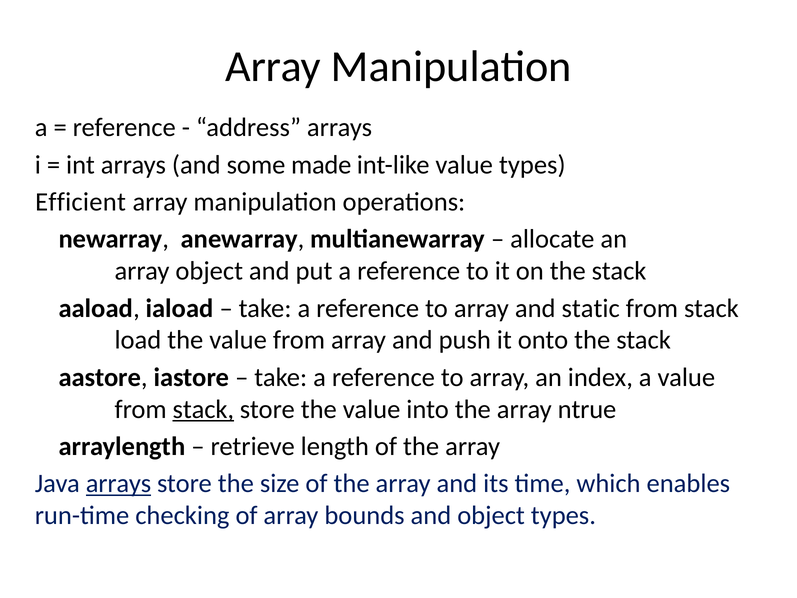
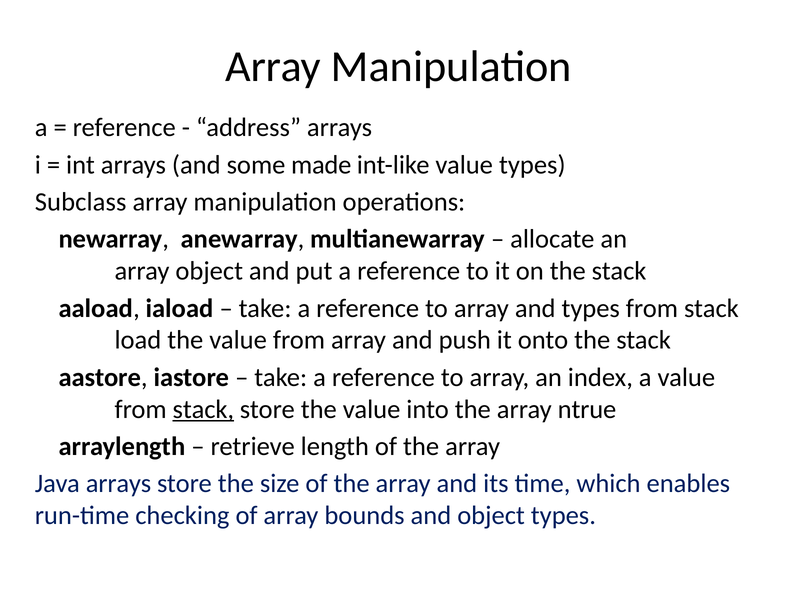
Efficient: Efficient -> Subclass (81, 202)
and static: static -> types (591, 308)
arrays underline: present -> none (119, 483)
